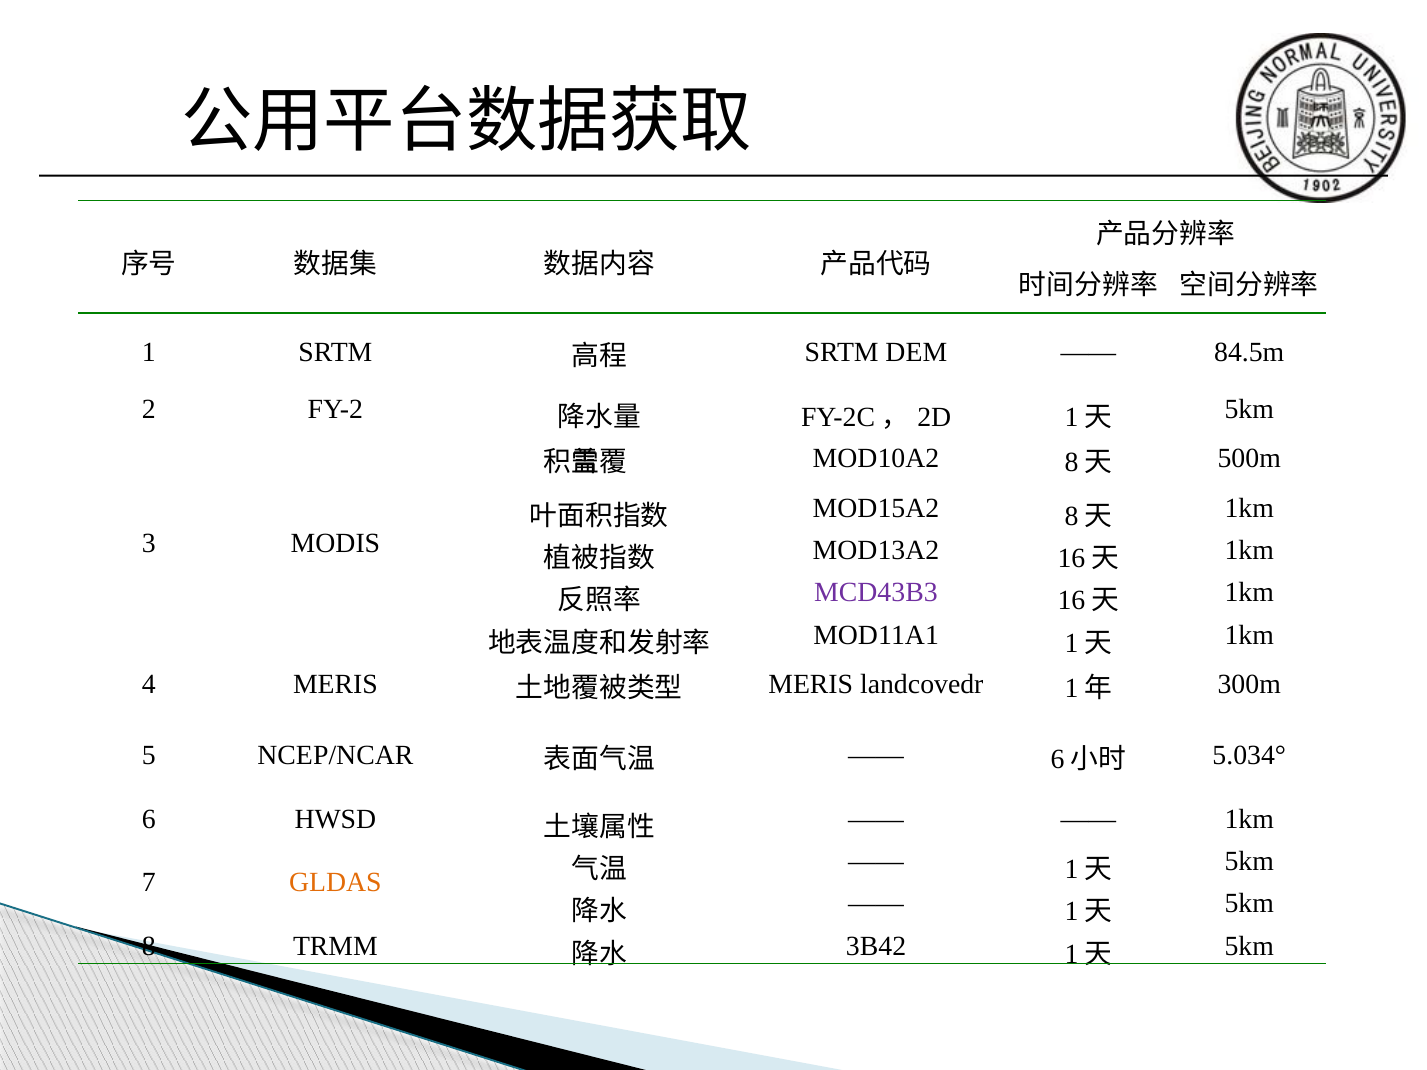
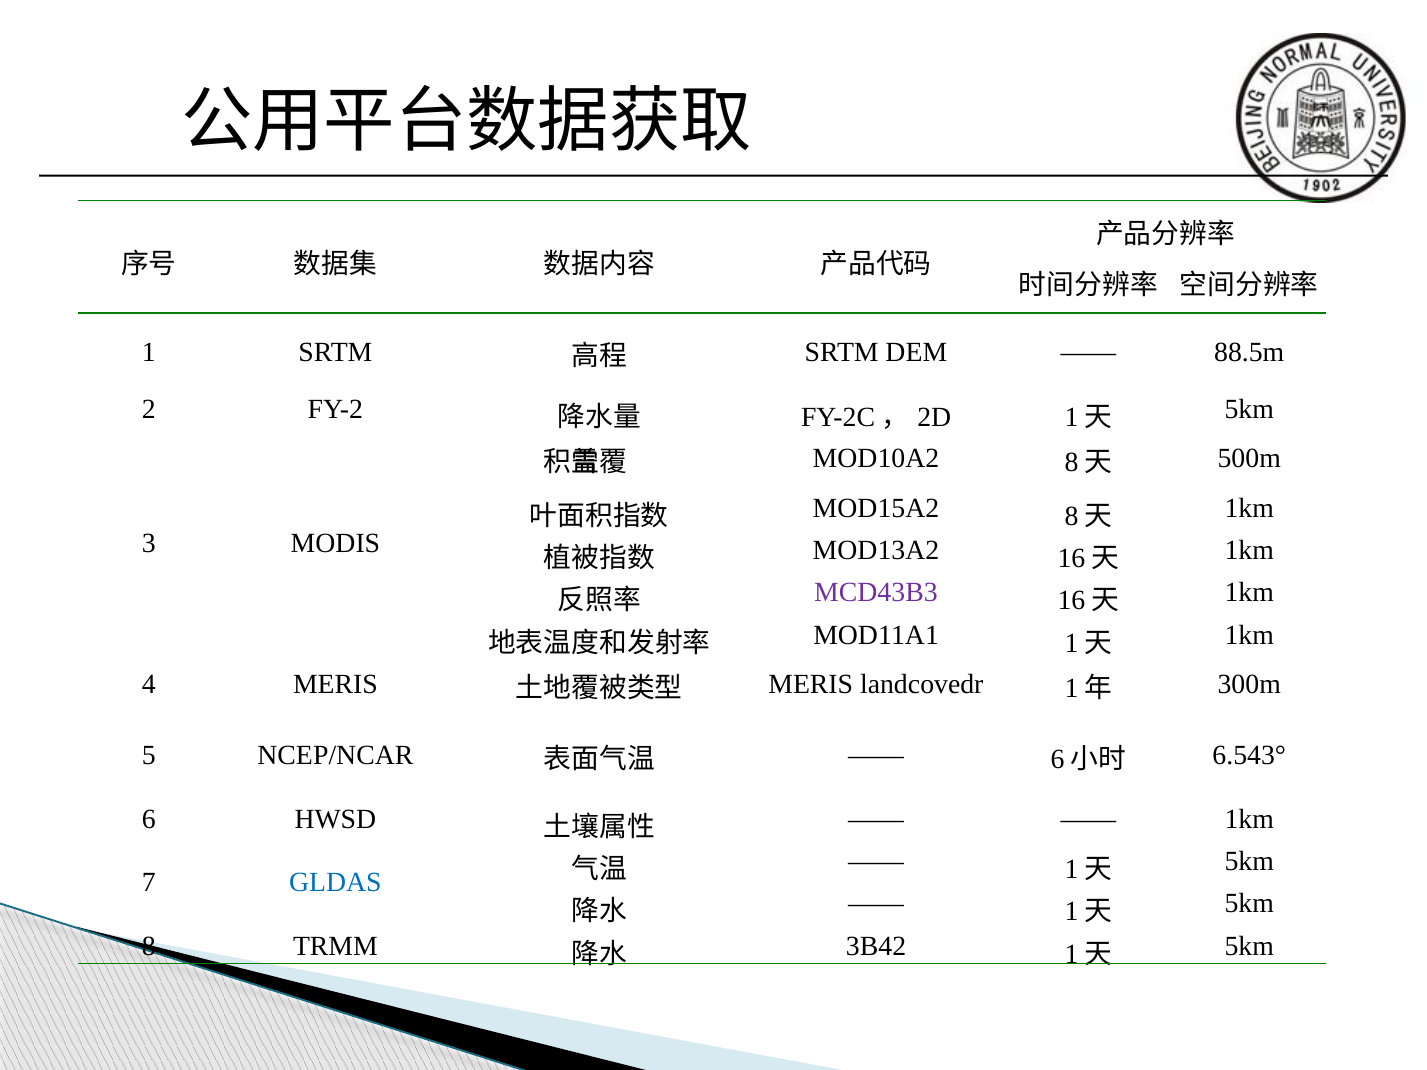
84.5m: 84.5m -> 88.5m (1249, 352)
5.034°: 5.034° -> 6.543° (1249, 756)
GLDAS colour: orange -> blue (335, 883)
